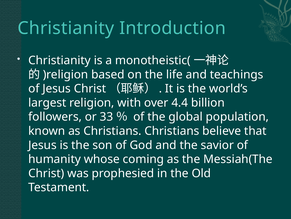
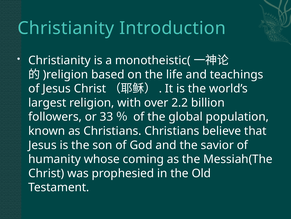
4.4: 4.4 -> 2.2 (180, 102)
